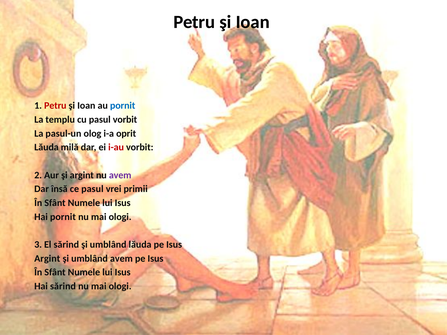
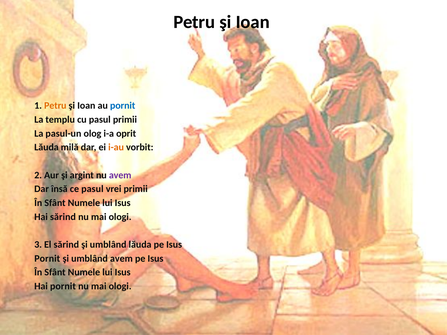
Petru colour: red -> orange (55, 106)
pasul vorbit: vorbit -> primii (125, 120)
i-au colour: red -> orange (116, 147)
Hai pornit: pornit -> sărind (63, 217)
Argint: Argint -> Pornit (47, 259)
Hai sărind: sărind -> pornit (63, 286)
